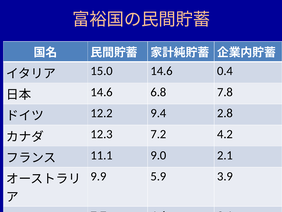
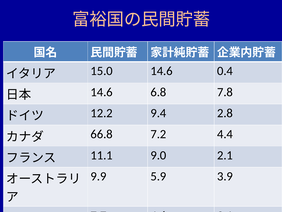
12.3: 12.3 -> 66.8 (102, 134)
4.2: 4.2 -> 4.4 (225, 134)
